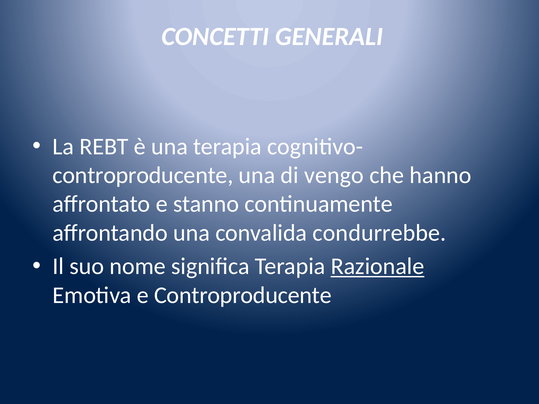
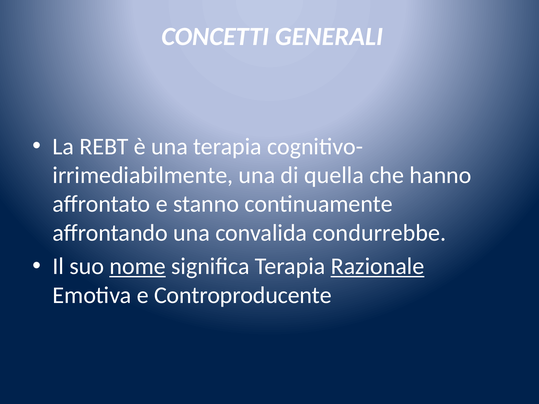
controproducente: controproducente -> irrimediabilmente (143, 175)
vengo: vengo -> quella (334, 175)
nome underline: none -> present (138, 267)
